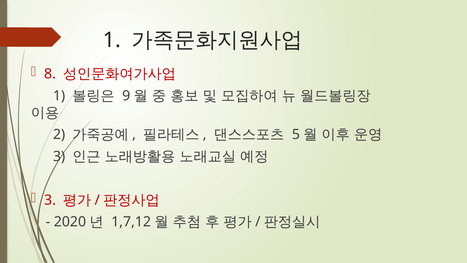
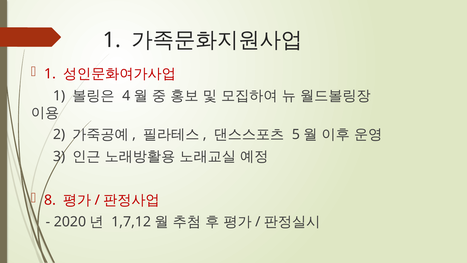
8: 8 -> 1 (50, 74)
9: 9 -> 4 (126, 96)
3: 3 -> 8 (50, 200)
